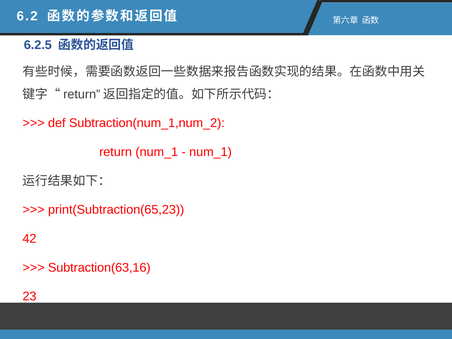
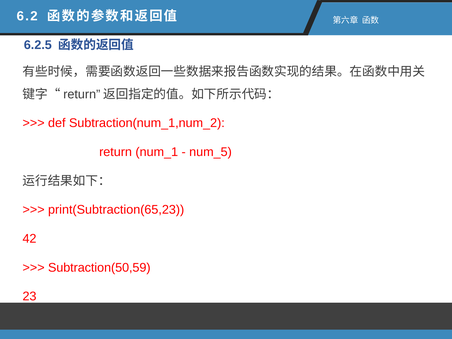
num_1: num_1 -> num_5 (211, 152)
Subtraction(63,16: Subtraction(63,16 -> Subtraction(50,59 (99, 268)
